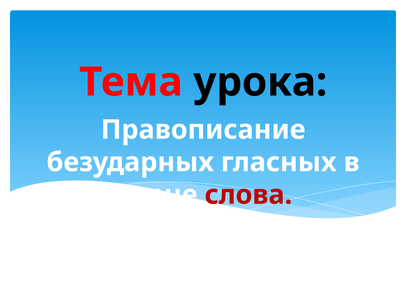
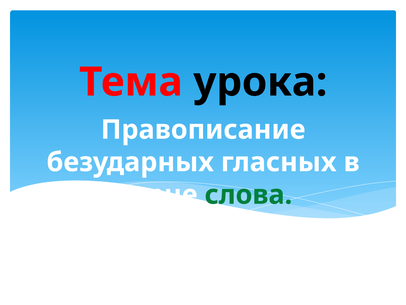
слова colour: red -> green (248, 195)
